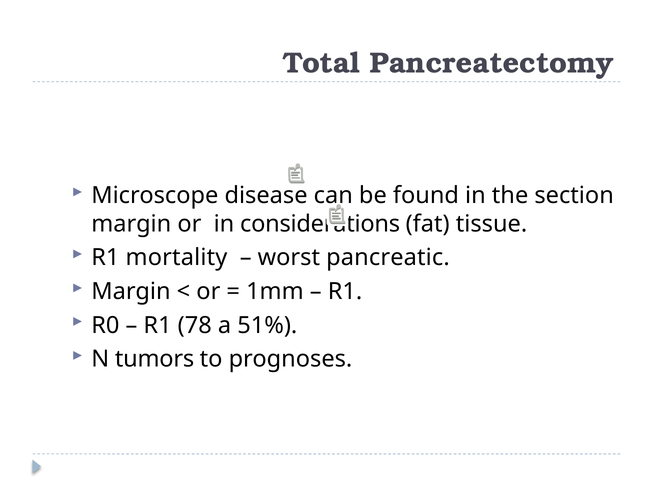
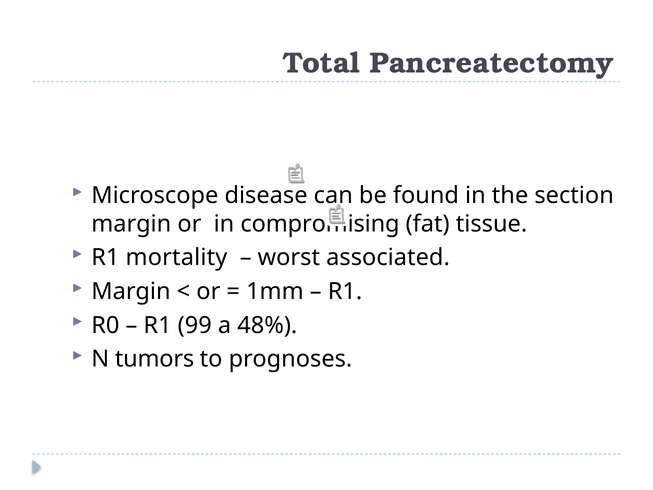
considerations: considerations -> compromising (320, 224)
pancreatic: pancreatic -> associated (388, 258)
78: 78 -> 99 (195, 325)
51%: 51% -> 48% (267, 325)
